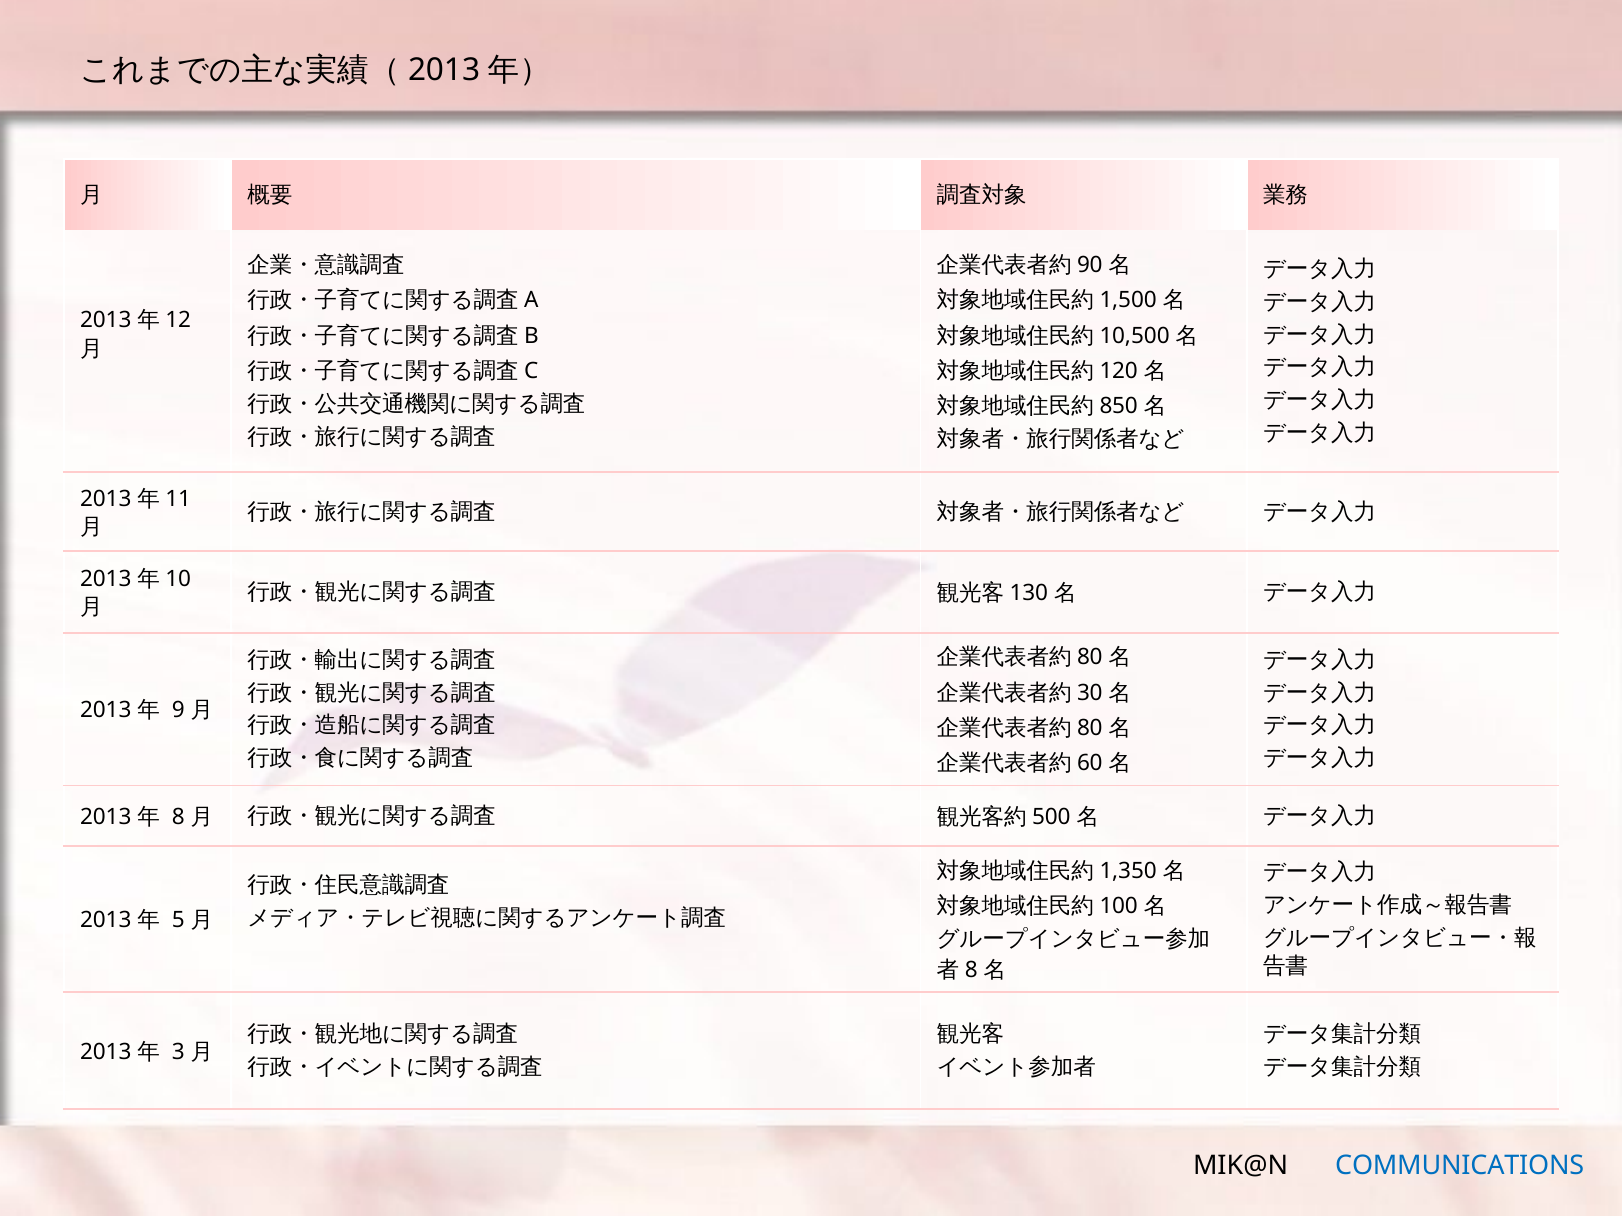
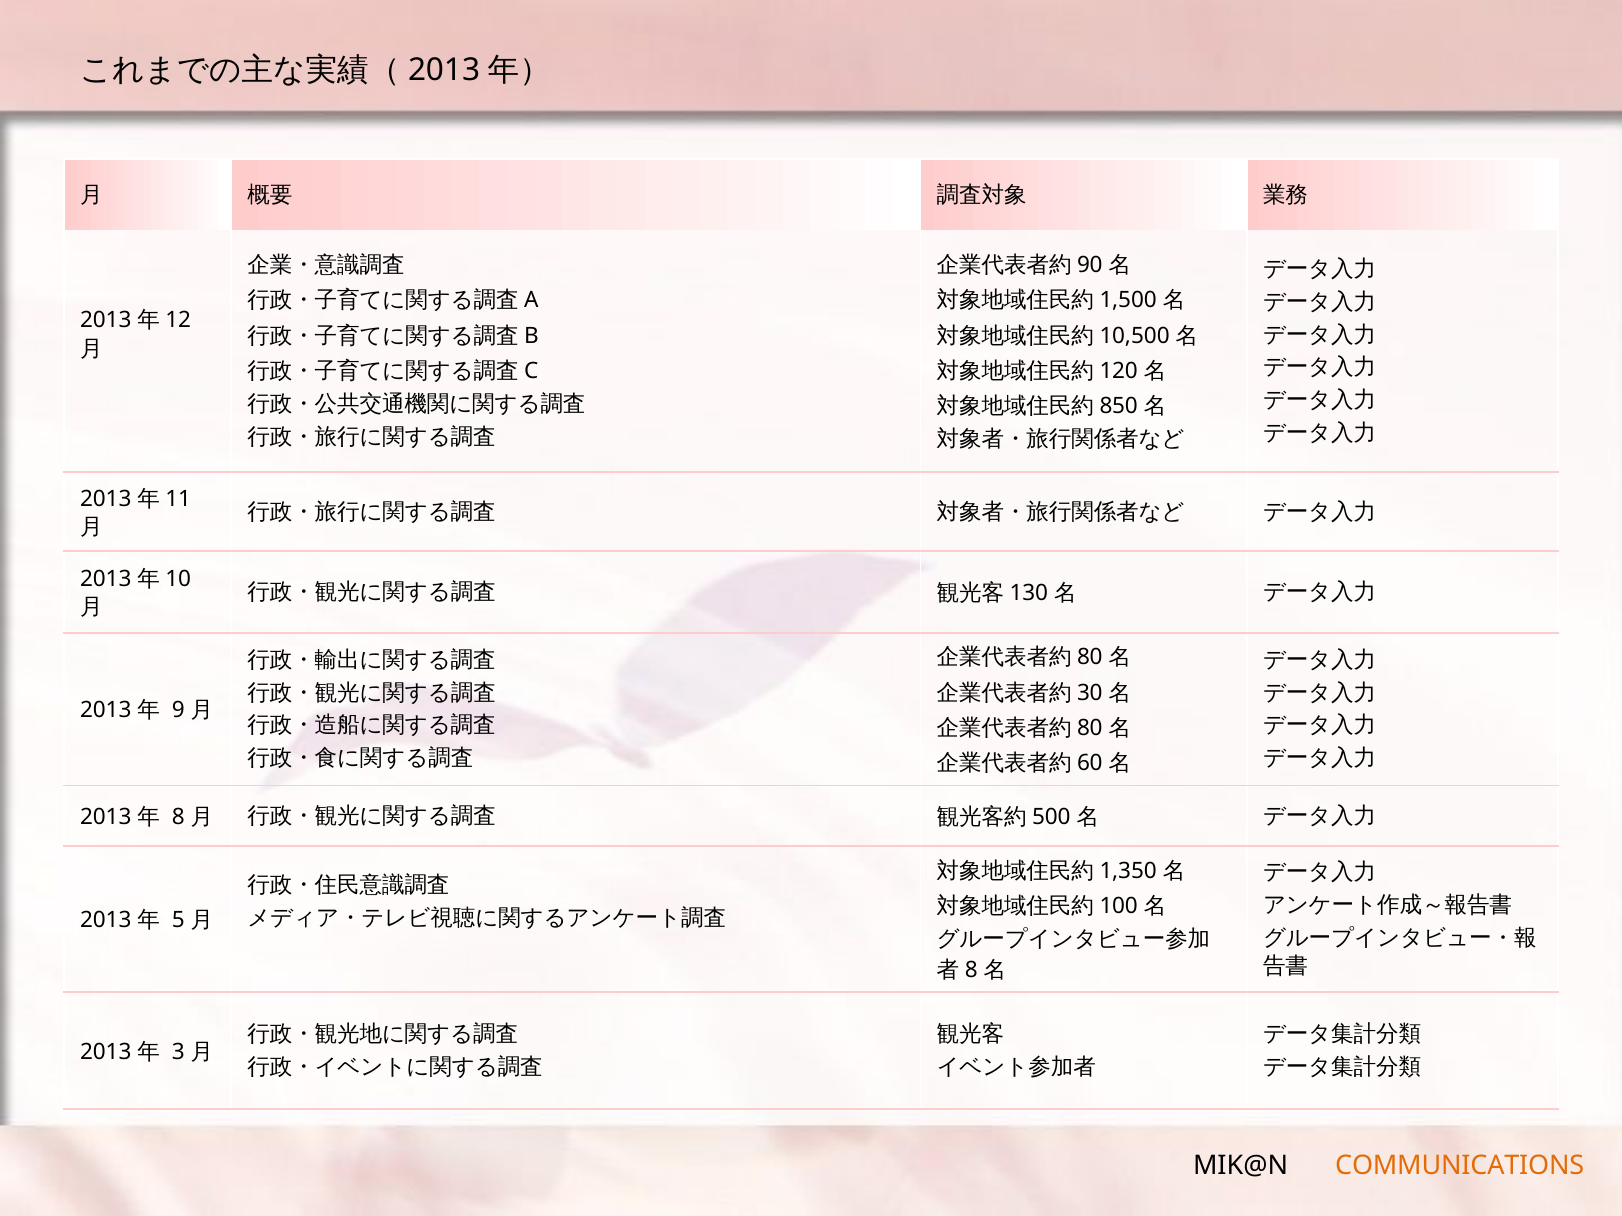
COMMUNICATIONS colour: blue -> orange (1460, 1166)
